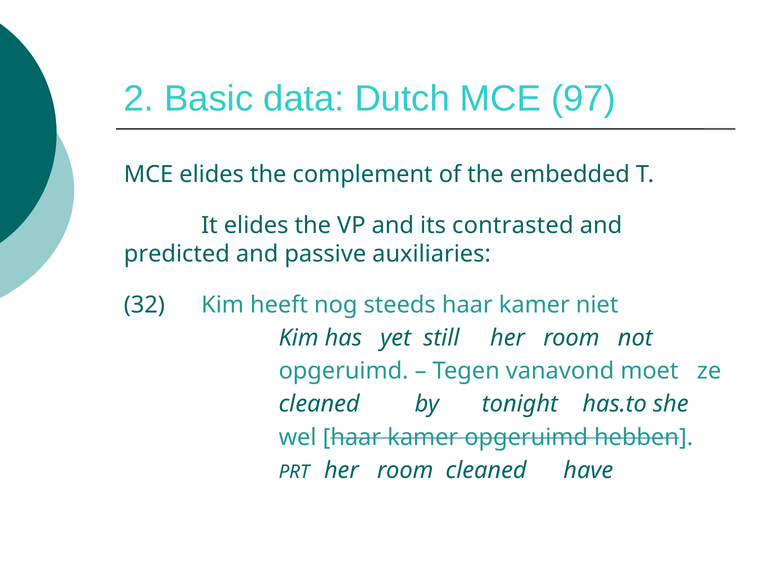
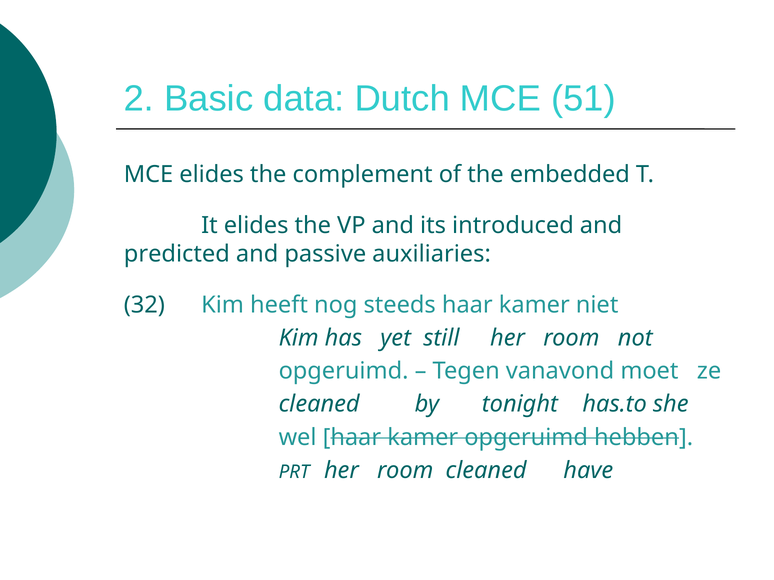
97: 97 -> 51 (583, 99)
contrasted: contrasted -> introduced (513, 226)
